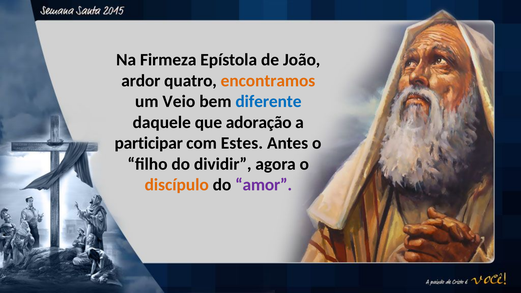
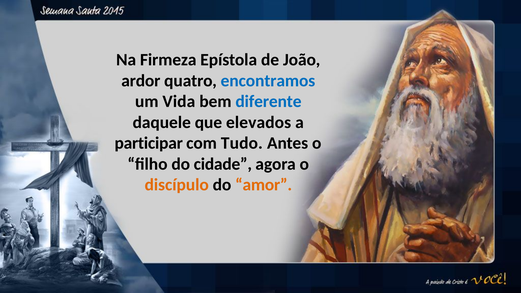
encontramos colour: orange -> blue (268, 81)
Veio: Veio -> Vida (179, 101)
adoração: adoração -> elevados (259, 122)
Estes: Estes -> Tudo (242, 143)
dividir: dividir -> cidade (223, 164)
amor colour: purple -> orange (264, 185)
